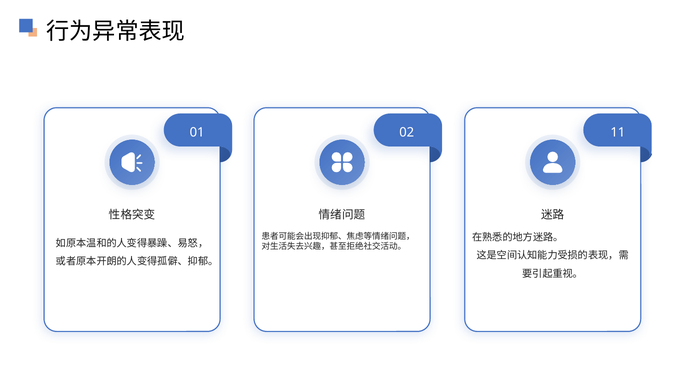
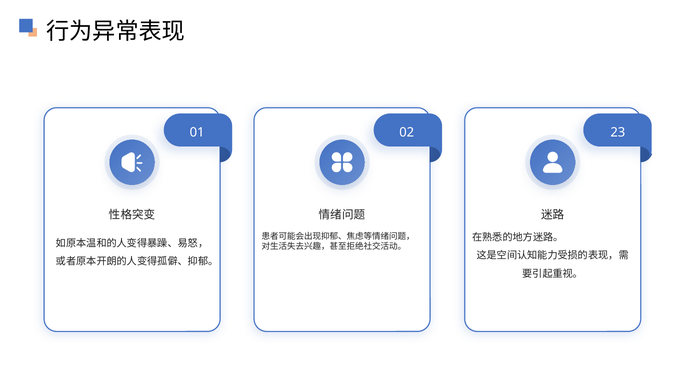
11: 11 -> 23 (618, 132)
